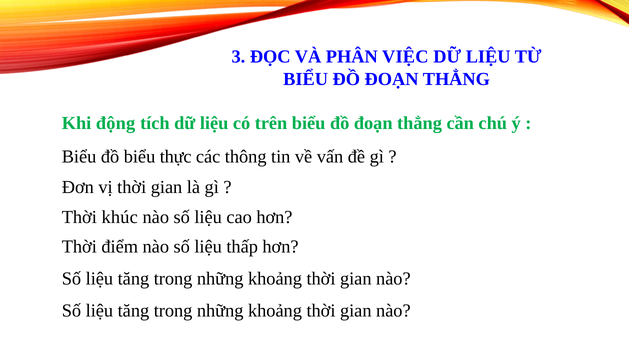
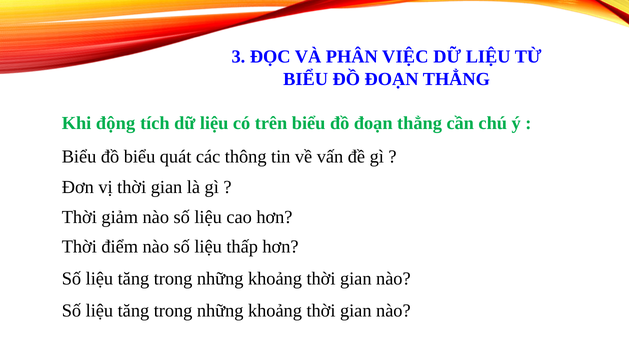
thực: thực -> quát (176, 157)
khúc: khúc -> giảm (120, 217)
